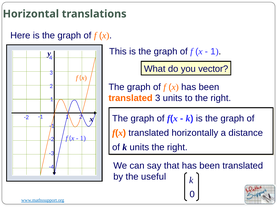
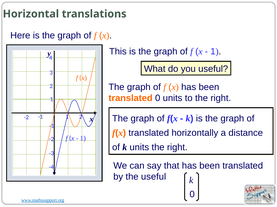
you vector: vector -> useful (213, 69)
translated 3: 3 -> 0 (158, 98)
